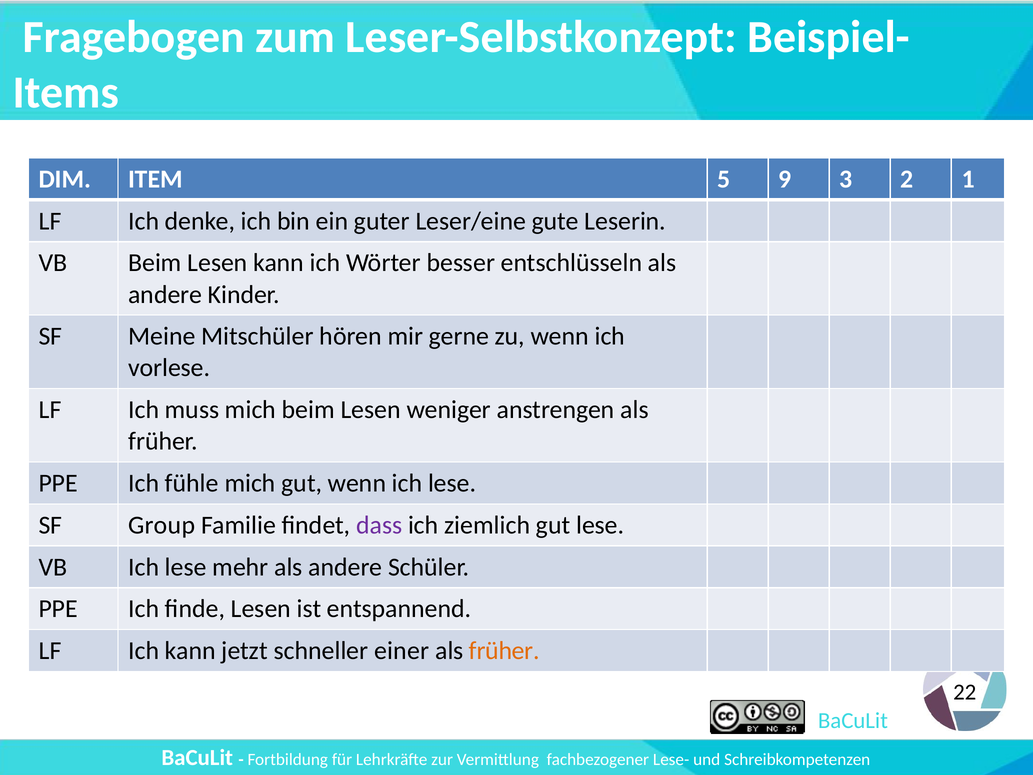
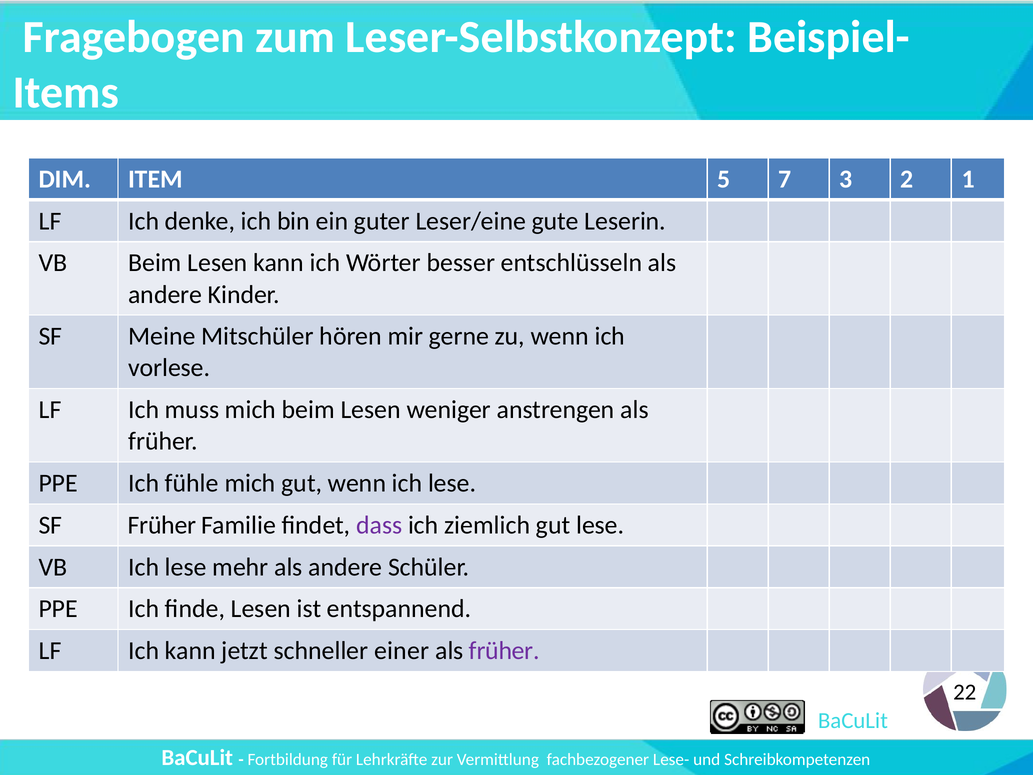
9: 9 -> 7 (785, 179)
SF Group: Group -> Früher (162, 525)
früher colour: orange -> purple (504, 651)
